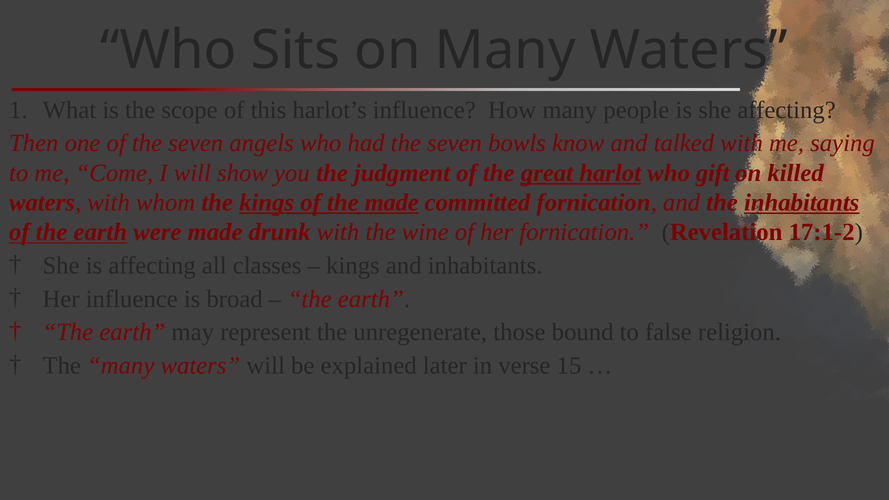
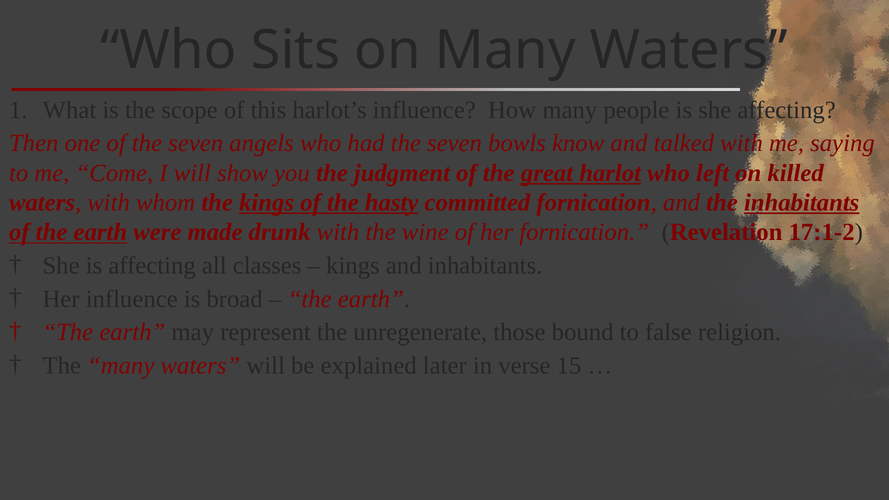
gift: gift -> left (713, 173)
the made: made -> hasty (392, 203)
